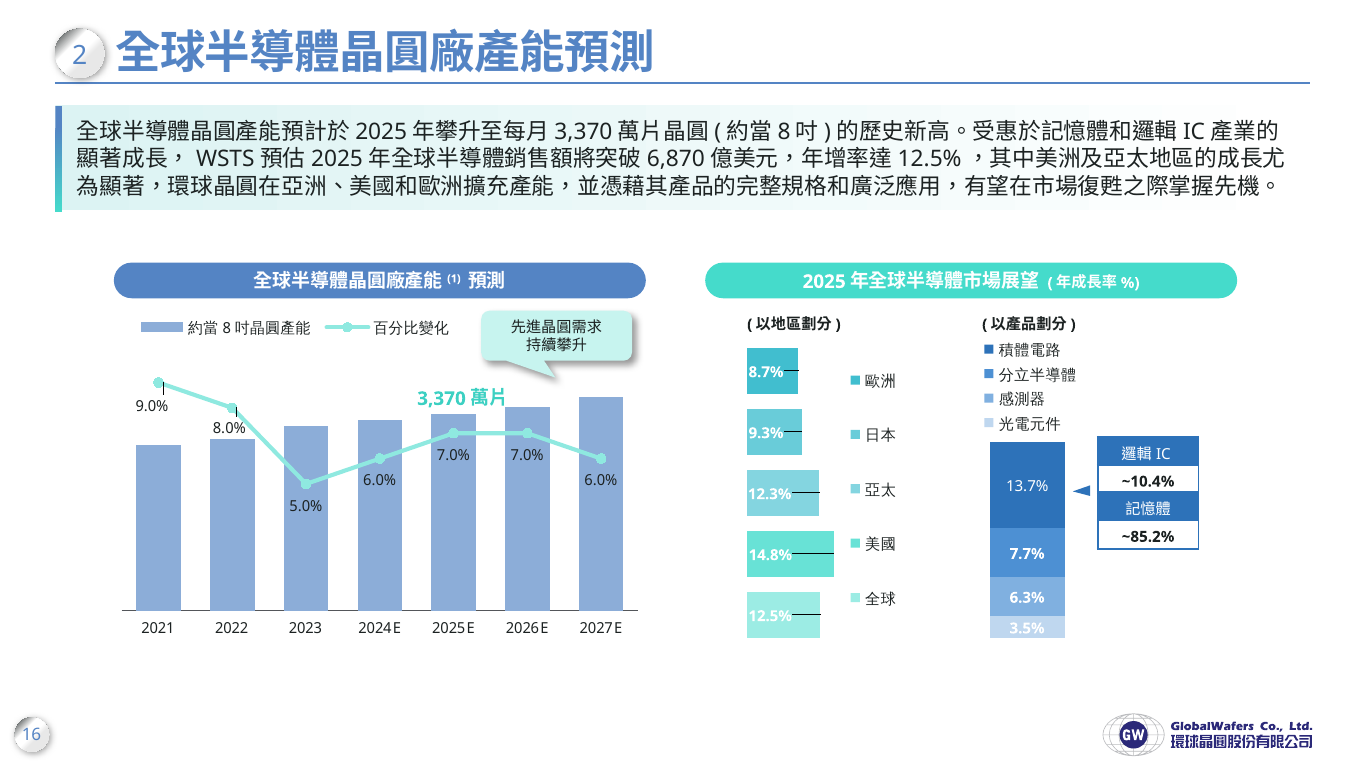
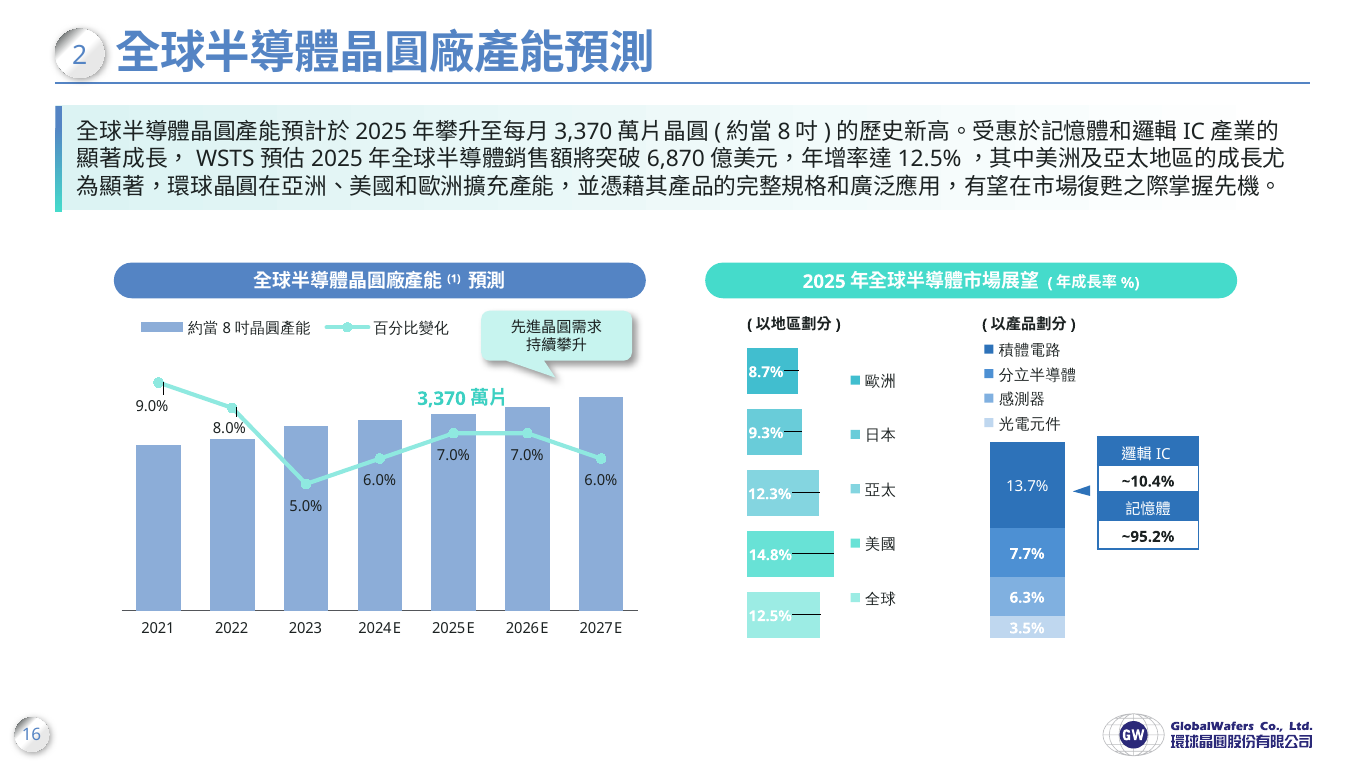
~85.2%: ~85.2% -> ~95.2% (1148, 537)
